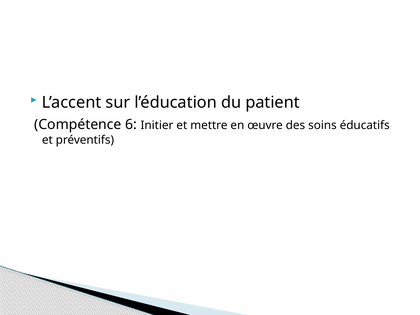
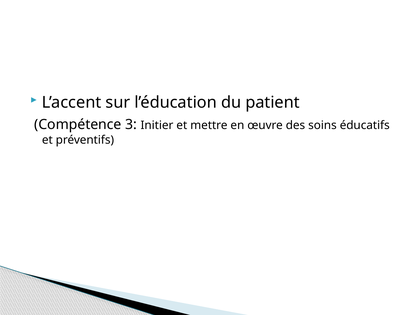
6: 6 -> 3 (131, 124)
